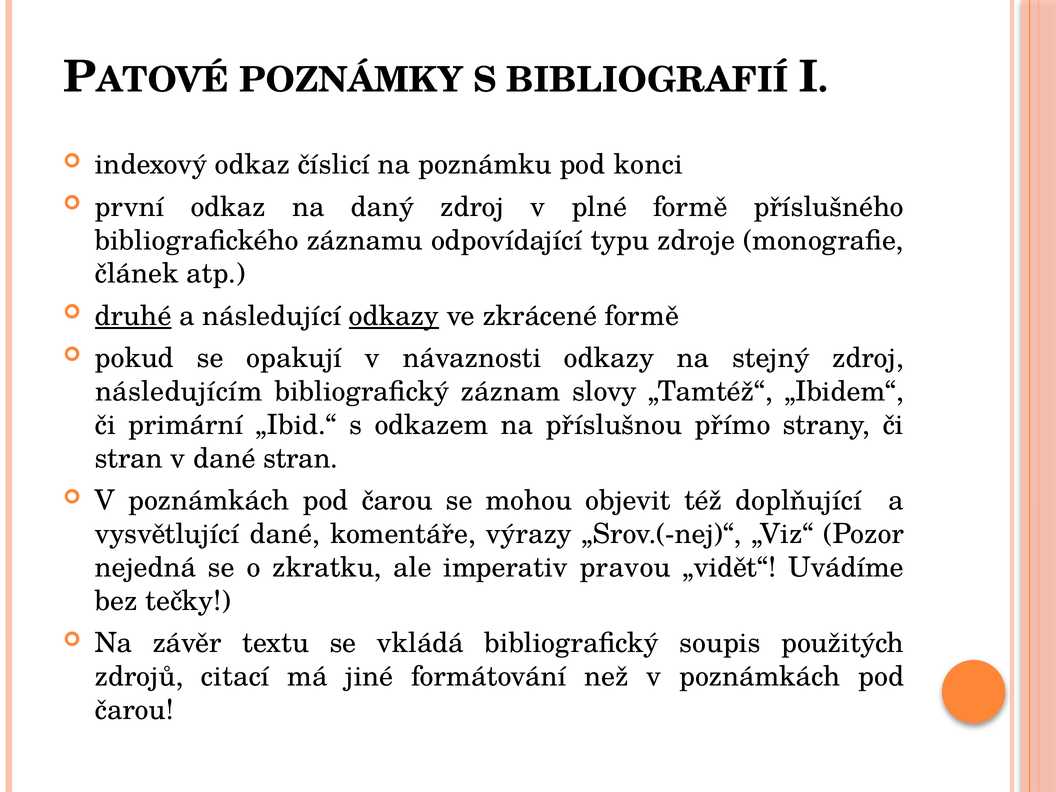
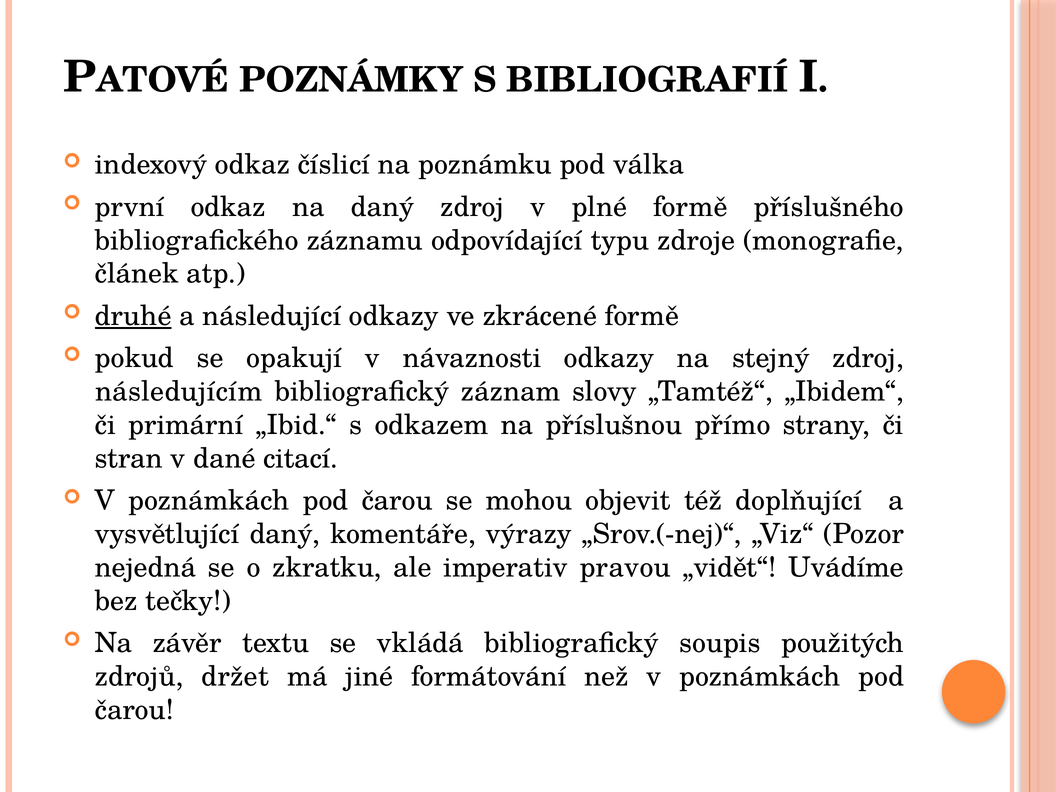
konci: konci -> válka (649, 165)
odkazy underline: present -> none (394, 316)
dané stran: stran -> citací (301, 459)
vysvětlující dané: dané -> daný (285, 534)
citací: citací -> držet (235, 677)
